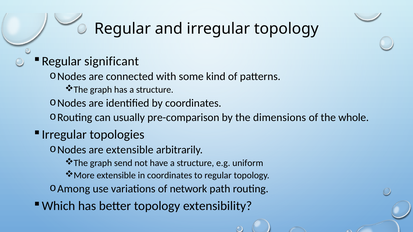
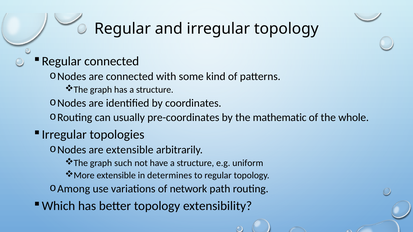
Regular significant: significant -> connected (112, 61)
pre-comparison: pre-comparison -> pre-coordinates (183, 118)
dimensions: dimensions -> mathematic (280, 118)
send: send -> such (123, 163)
in coordinates: coordinates -> determines (170, 176)
